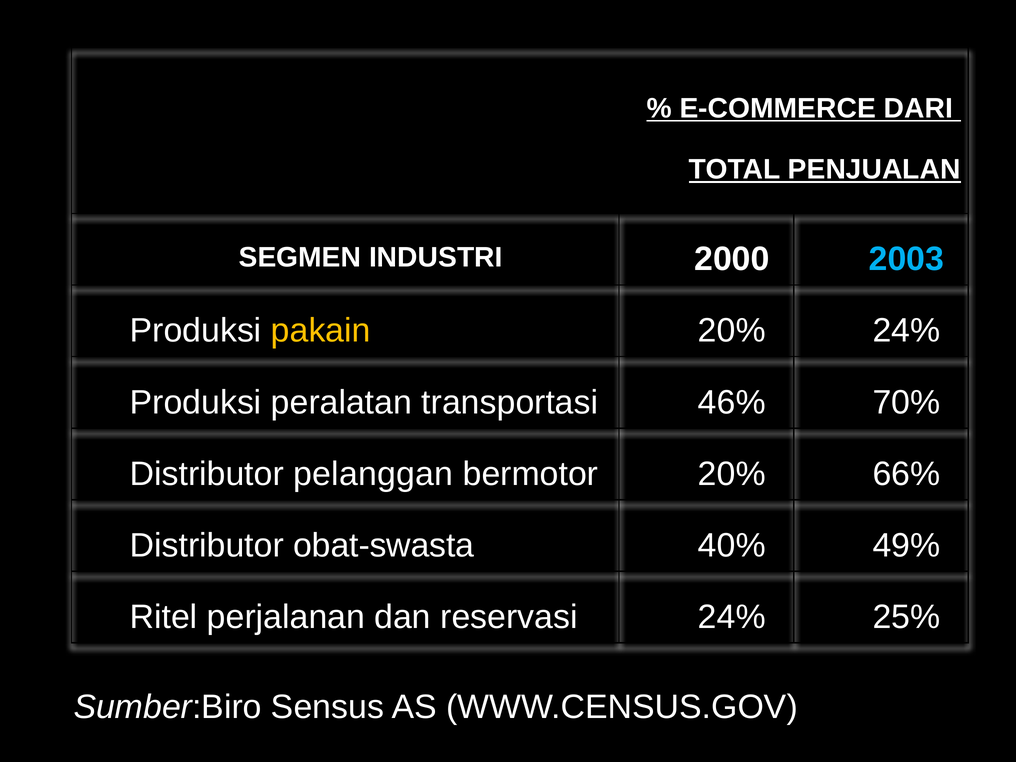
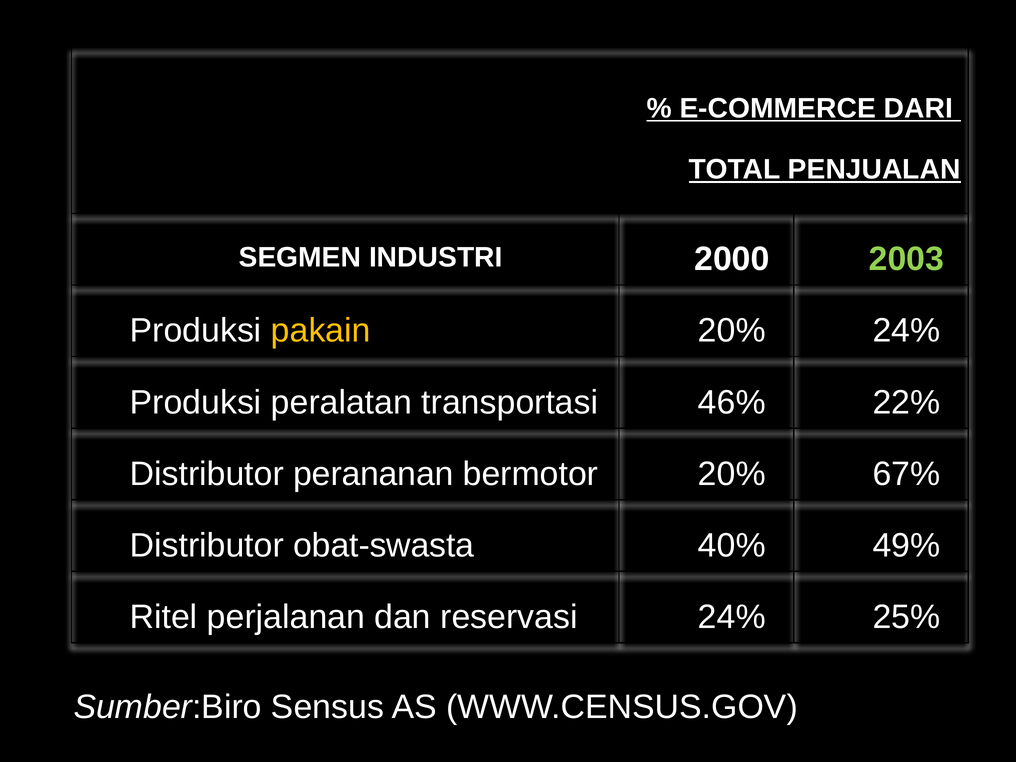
2003 colour: light blue -> light green (906, 259)
70%: 70% -> 22% (906, 402)
pelanggan: pelanggan -> perananan (373, 474)
66%: 66% -> 67% (906, 474)
